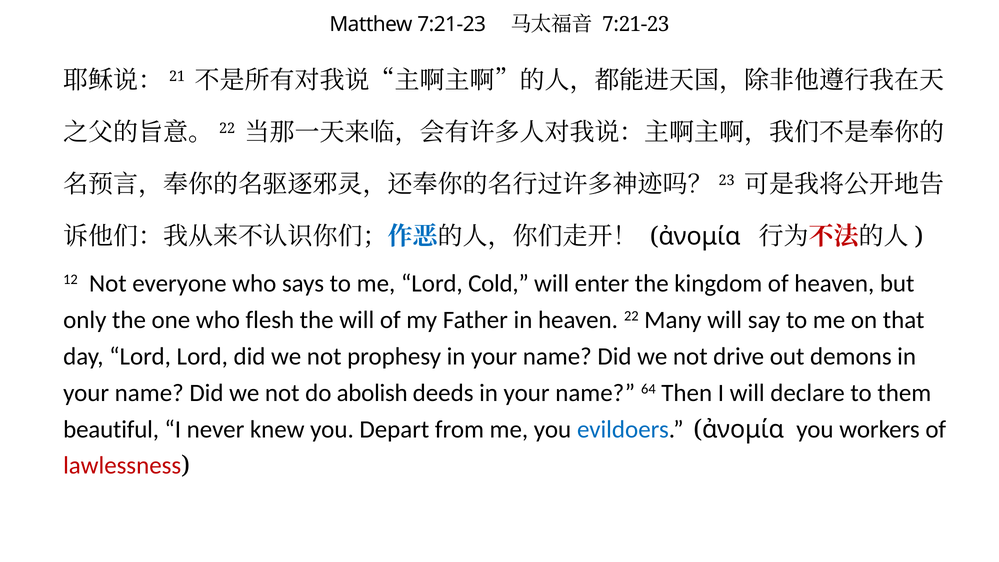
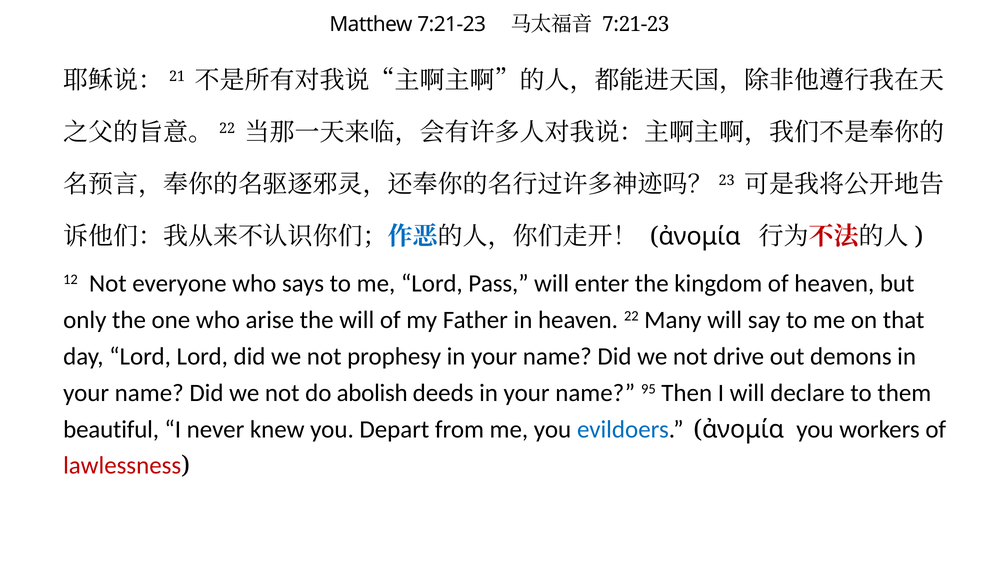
Cold: Cold -> Pass (498, 284)
flesh: flesh -> arise (270, 320)
64: 64 -> 95 (648, 389)
